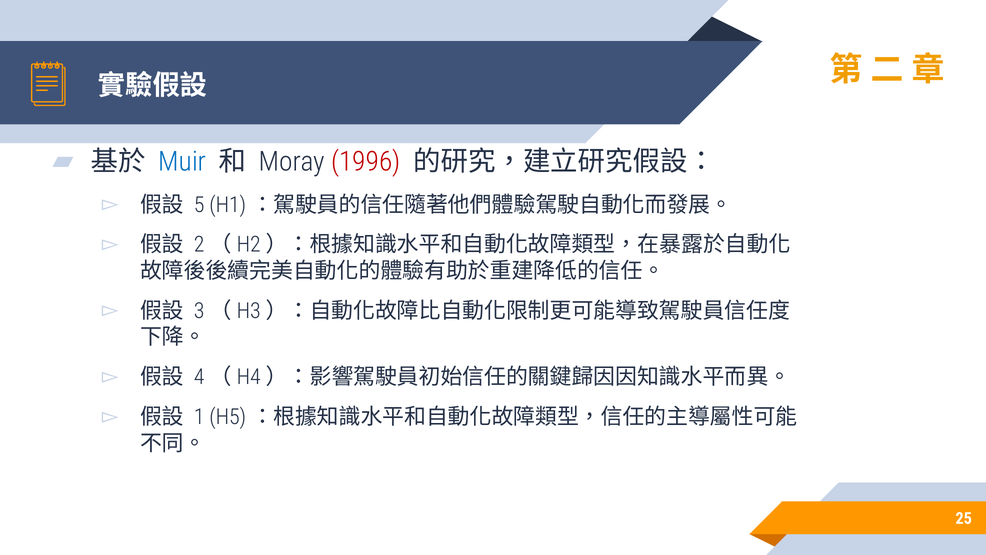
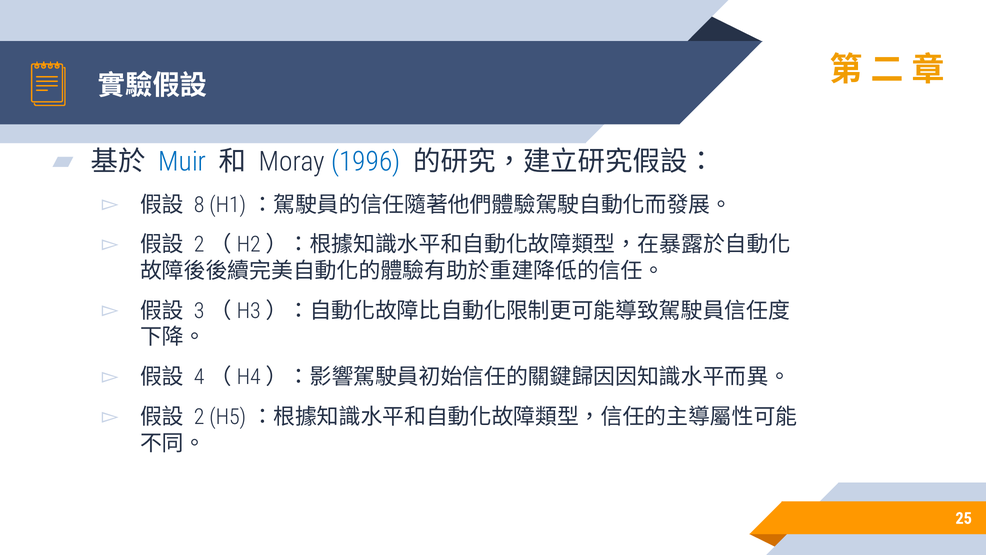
1996 colour: red -> blue (366, 162)
5: 5 -> 8 (199, 205)
1: 1 -> 2 (199, 417)
